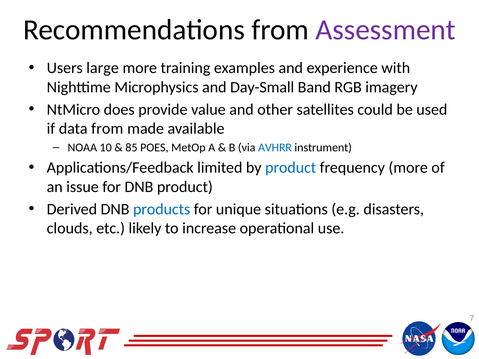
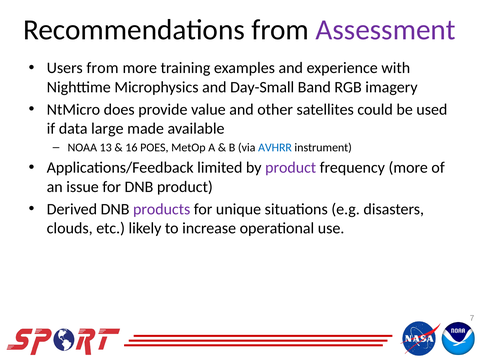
Users large: large -> from (102, 68)
data from: from -> large (107, 129)
10: 10 -> 13 (106, 148)
85: 85 -> 16 (131, 148)
product colour: blue -> purple (291, 168)
products colour: blue -> purple (162, 209)
